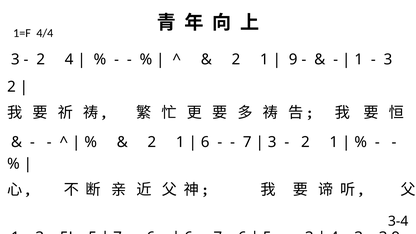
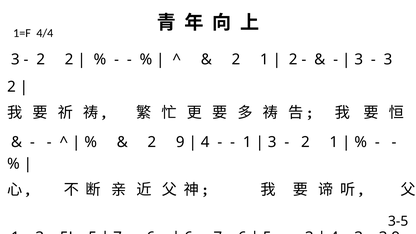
2 4: 4 -> 2 (69, 60)
9: 9 -> 2 (293, 60)
1: 1 -> 3 (359, 60)
1: 1 -> 9 (180, 142)
6: 6 -> 4 (205, 142)
7: 7 -> 1 (247, 142)
3-4: 3-4 -> 3-5 (398, 221)
